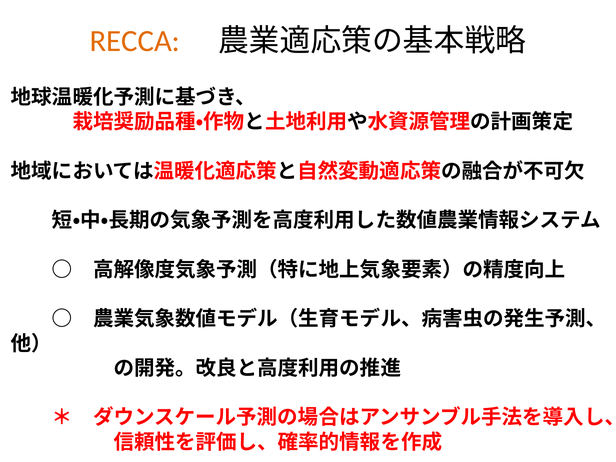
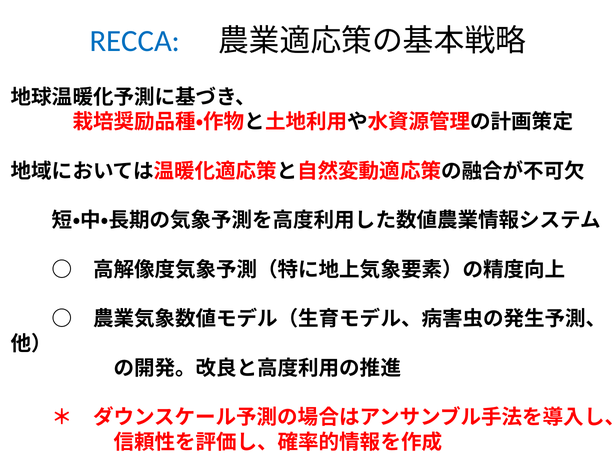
RECCA colour: orange -> blue (135, 41)
